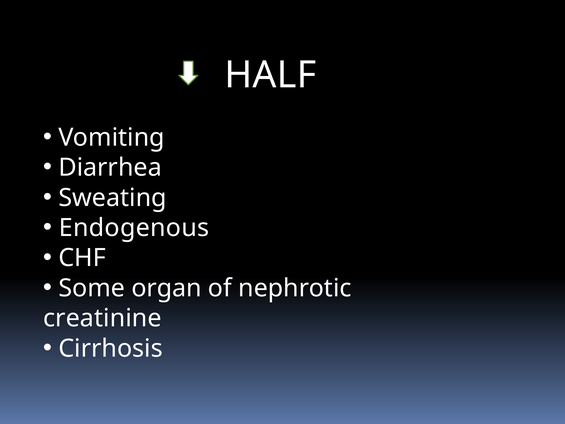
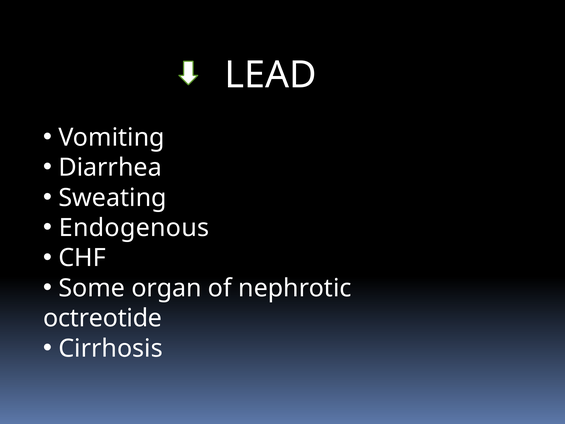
HALF: HALF -> LEAD (271, 75)
creatinine: creatinine -> octreotide (103, 318)
